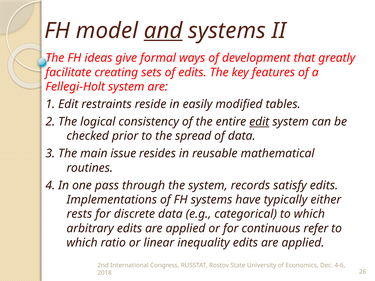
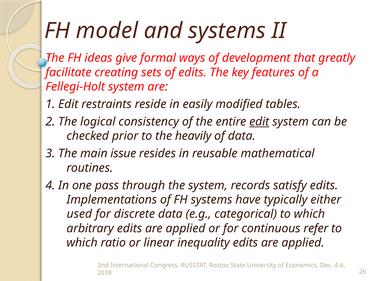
and underline: present -> none (163, 31)
spread: spread -> heavily (193, 136)
rests: rests -> used (79, 214)
